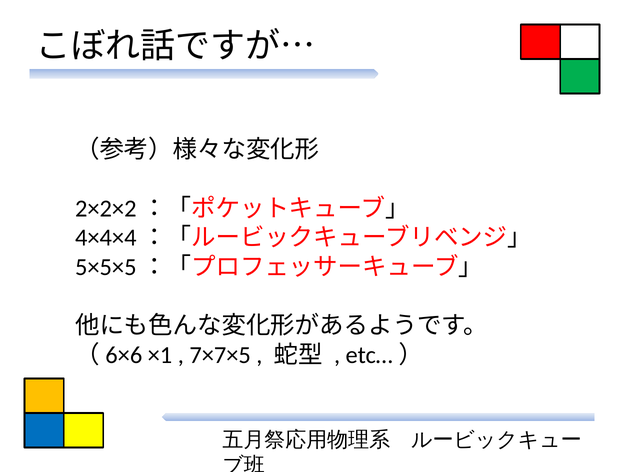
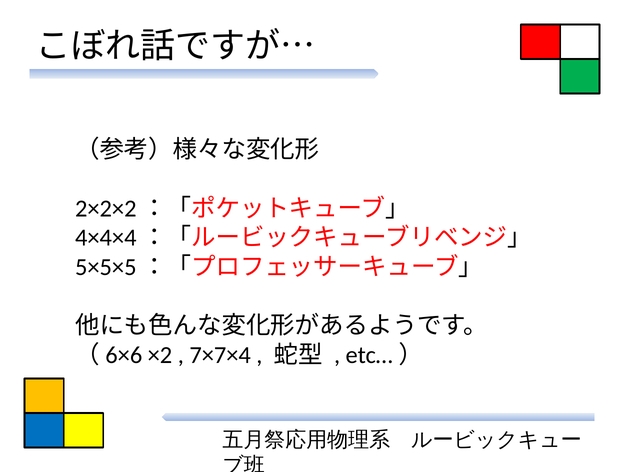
×1: ×1 -> ×2 (160, 355)
7×7×5: 7×7×5 -> 7×7×4 (220, 355)
